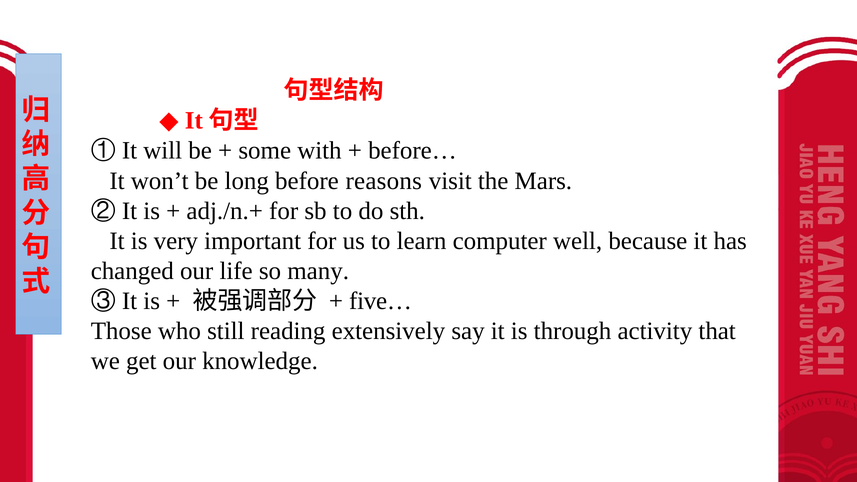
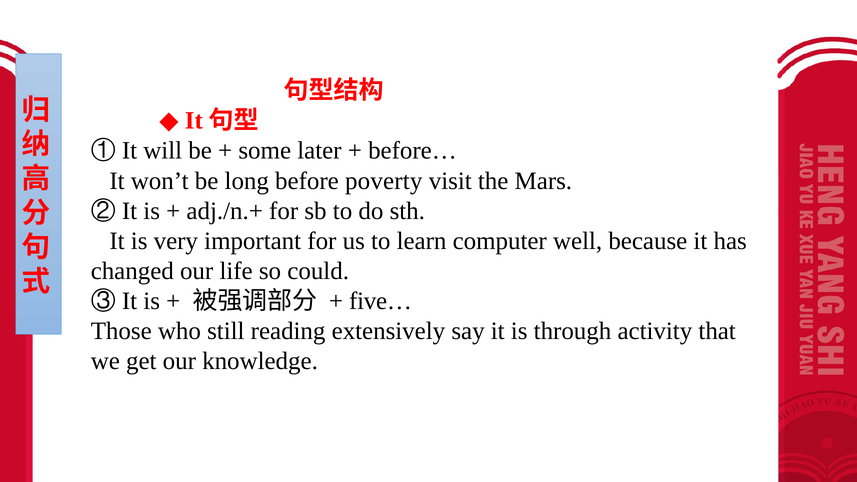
with: with -> later (319, 151)
reasons: reasons -> poverty (384, 181)
many: many -> could (318, 271)
